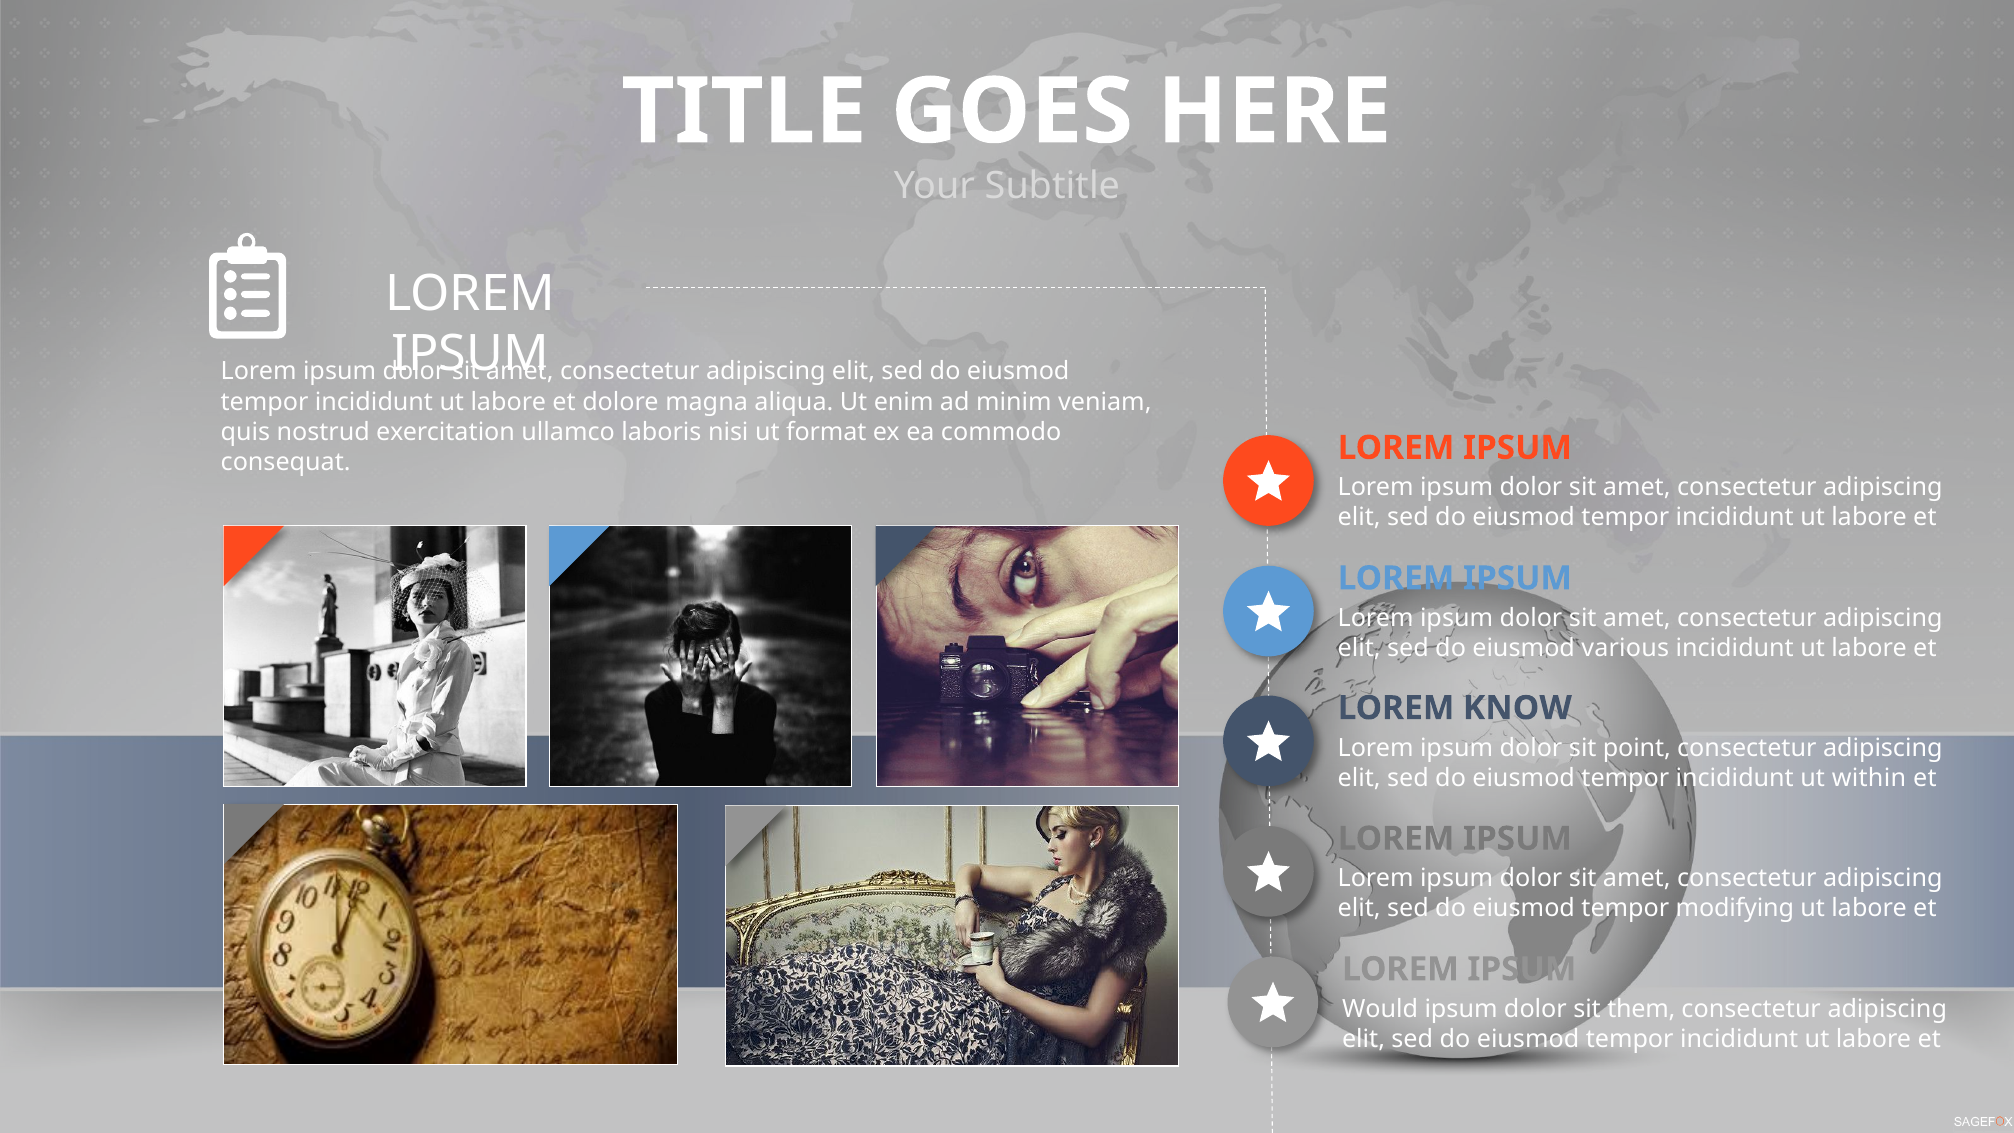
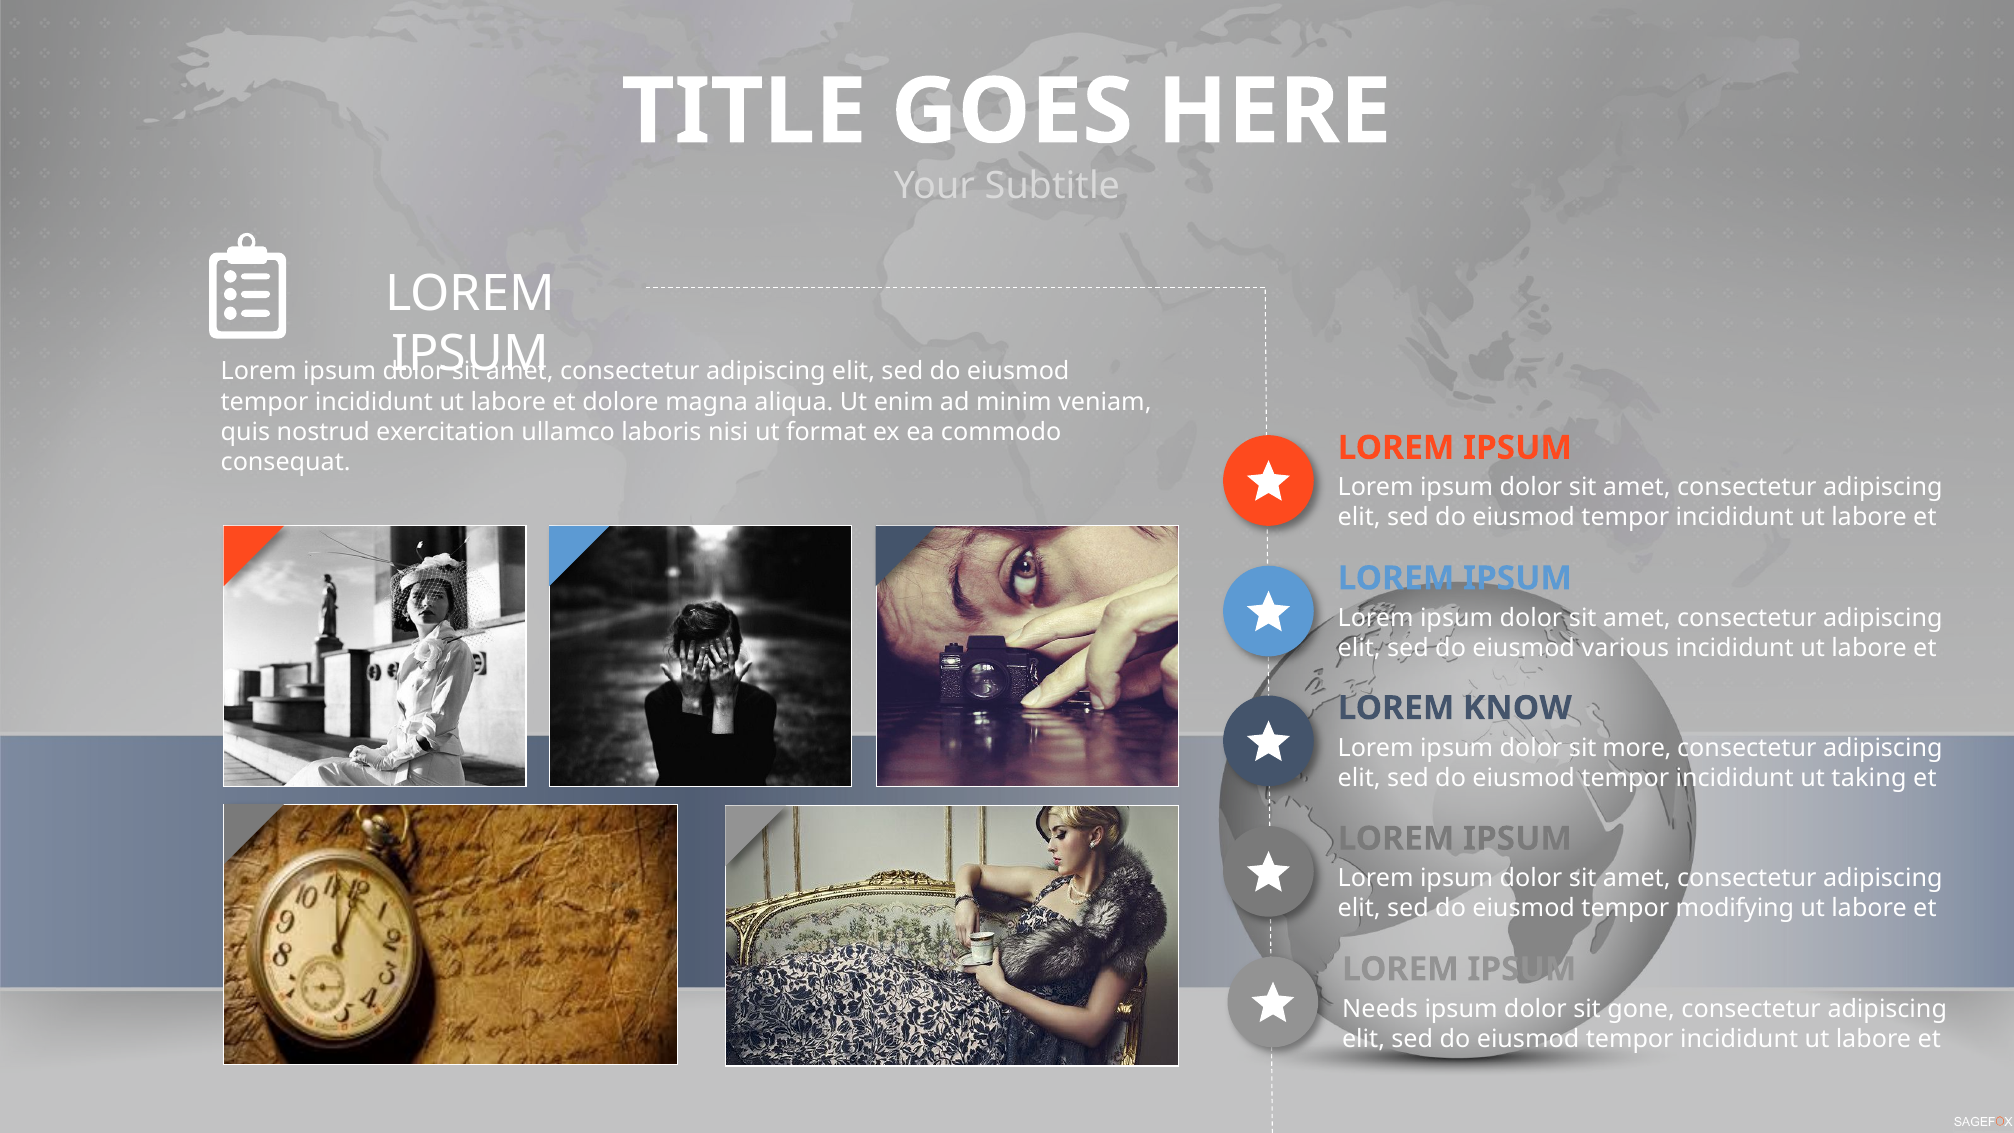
point: point -> more (1637, 748)
within: within -> taking (1869, 778)
Would: Would -> Needs (1380, 1009)
them: them -> gone (1641, 1009)
